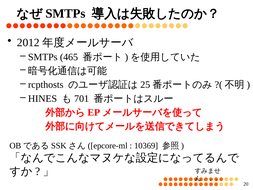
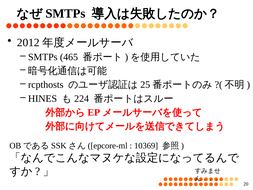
701: 701 -> 224 (82, 98)
